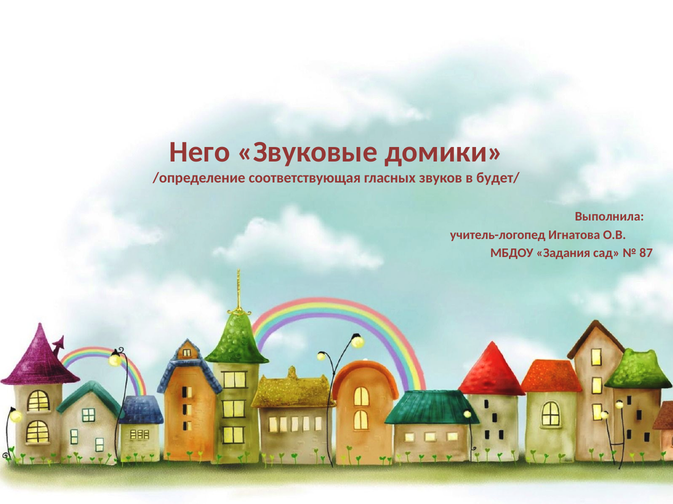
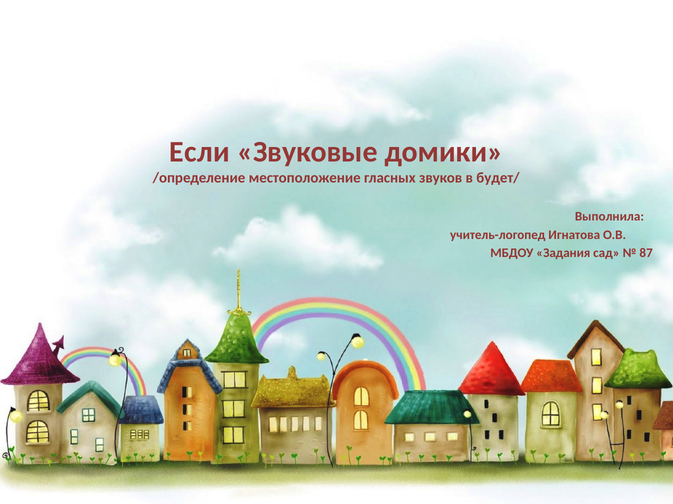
Него: Него -> Если (200, 152)
соответствующая: соответствующая -> местоположение (305, 178)
